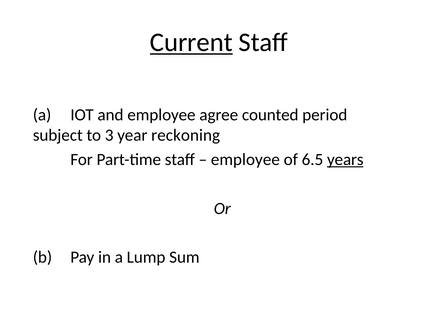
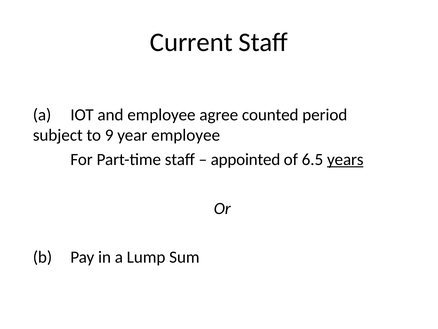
Current underline: present -> none (191, 42)
3: 3 -> 9 (109, 135)
year reckoning: reckoning -> employee (186, 135)
employee: employee -> appointed (245, 159)
